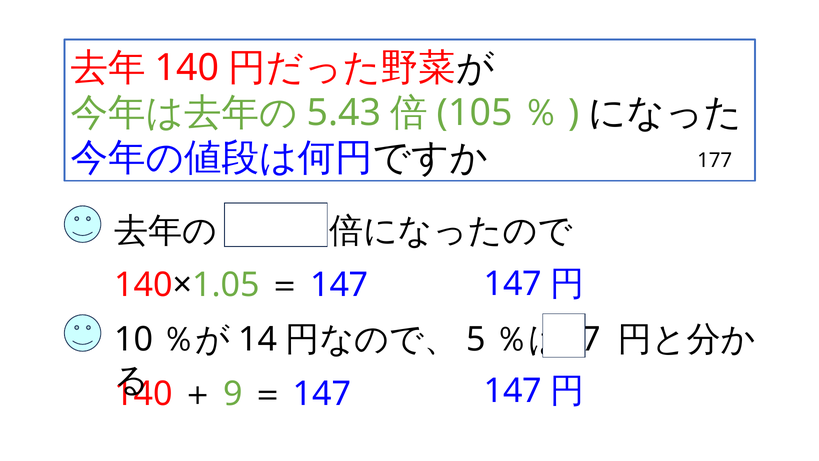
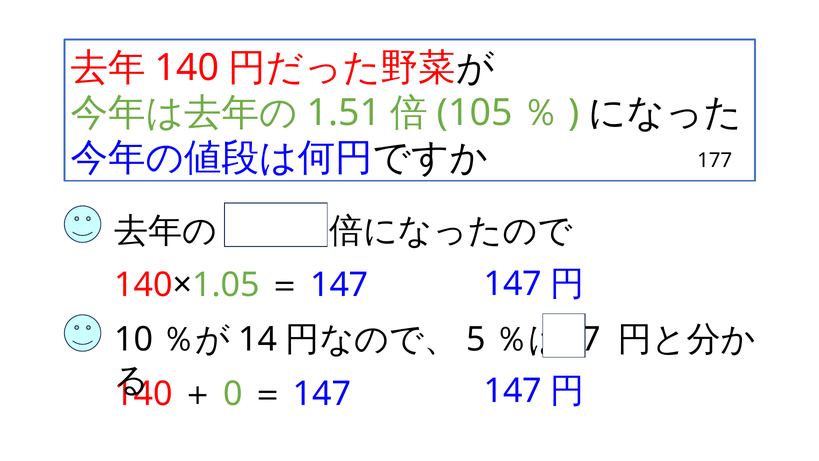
5.43: 5.43 -> 1.51 (344, 113)
9: 9 -> 0 (233, 394)
